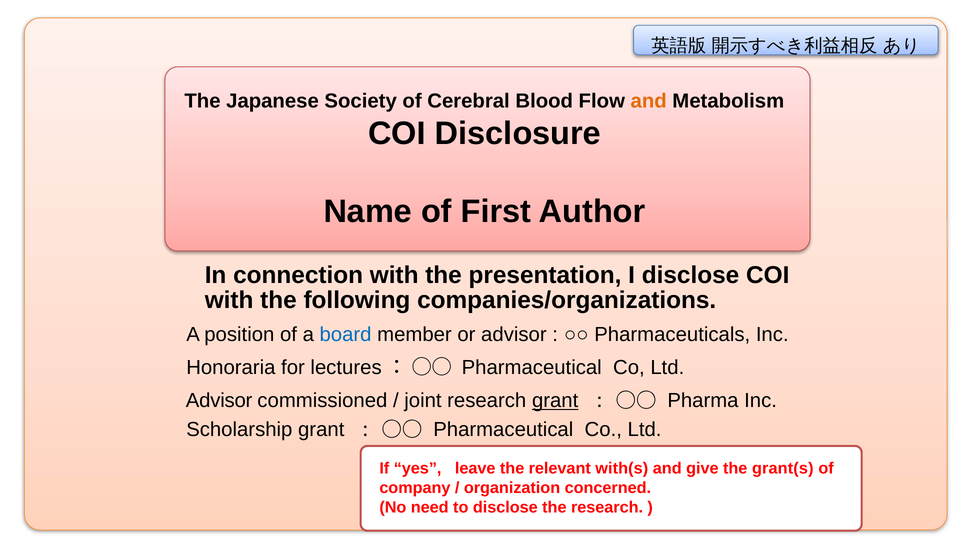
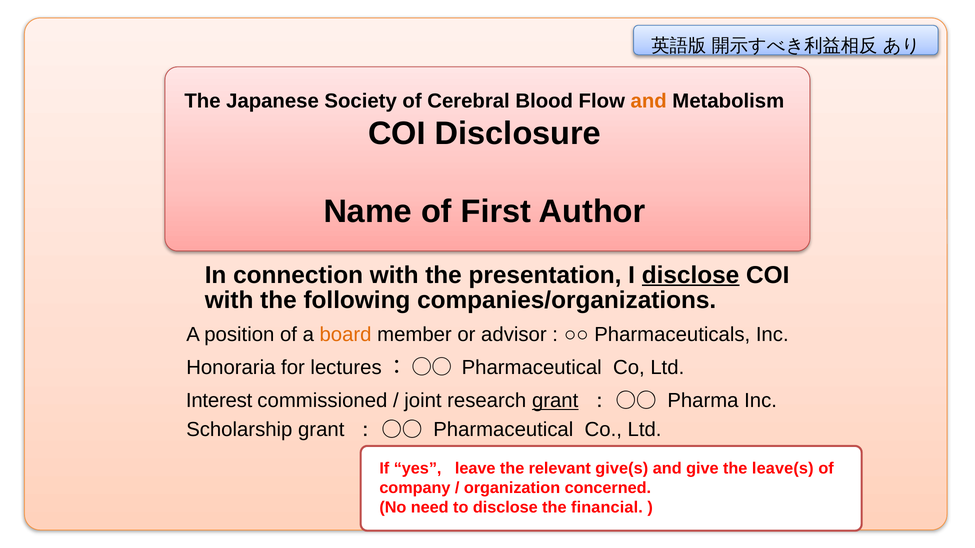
disclose underline: none -> present (691, 275)
board colour: blue -> orange (346, 335)
Advisor: Advisor -> Interest (219, 401)
with(s: with(s -> give(s (622, 469)
grant(s: grant(s -> leave(s (783, 469)
the research: research -> financial (607, 508)
